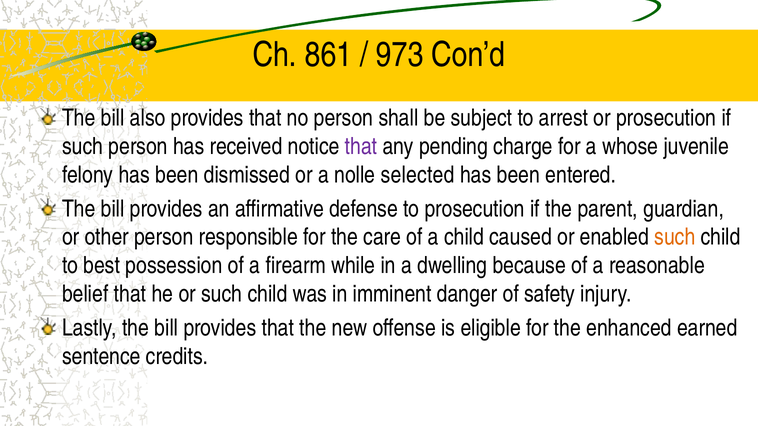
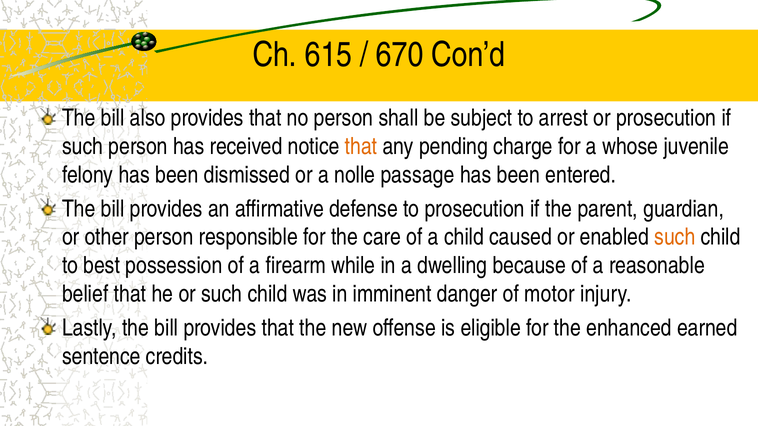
861: 861 -> 615 (328, 55)
973: 973 -> 670 (400, 55)
that colour: purple -> orange (361, 147)
selected: selected -> passage (418, 175)
safety: safety -> motor (550, 294)
